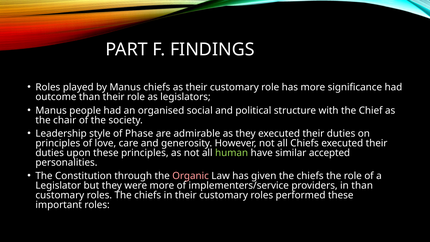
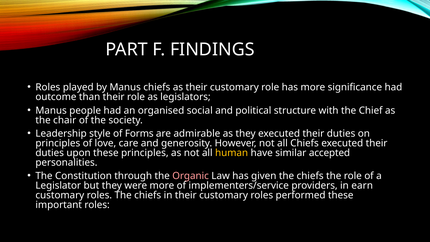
Phase: Phase -> Forms (139, 134)
human colour: light green -> yellow (232, 153)
in than: than -> earn (362, 186)
